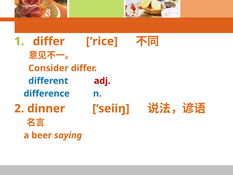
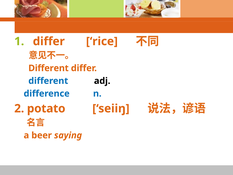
Consider: Consider -> Different (49, 68)
adj colour: red -> black (102, 81)
dinner: dinner -> potato (46, 108)
